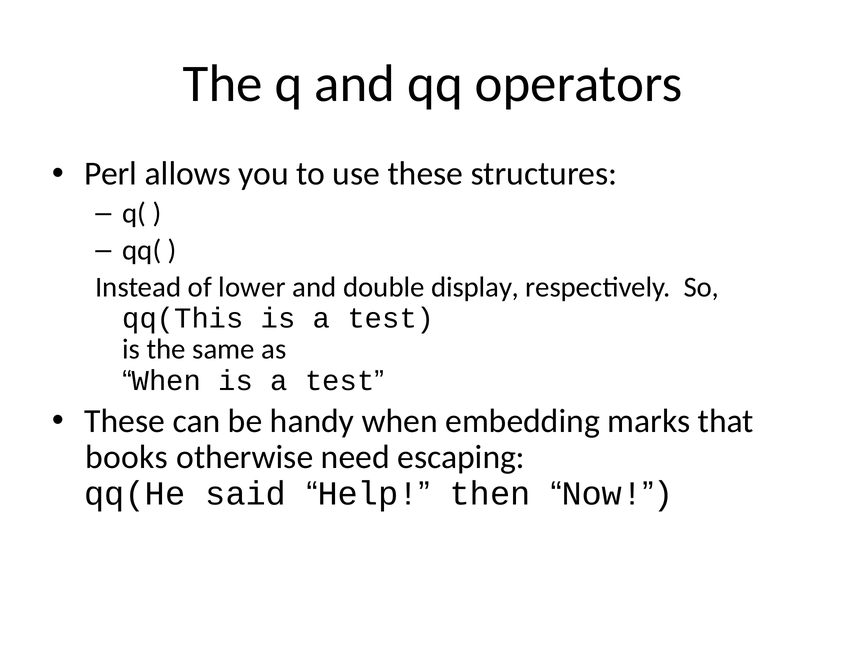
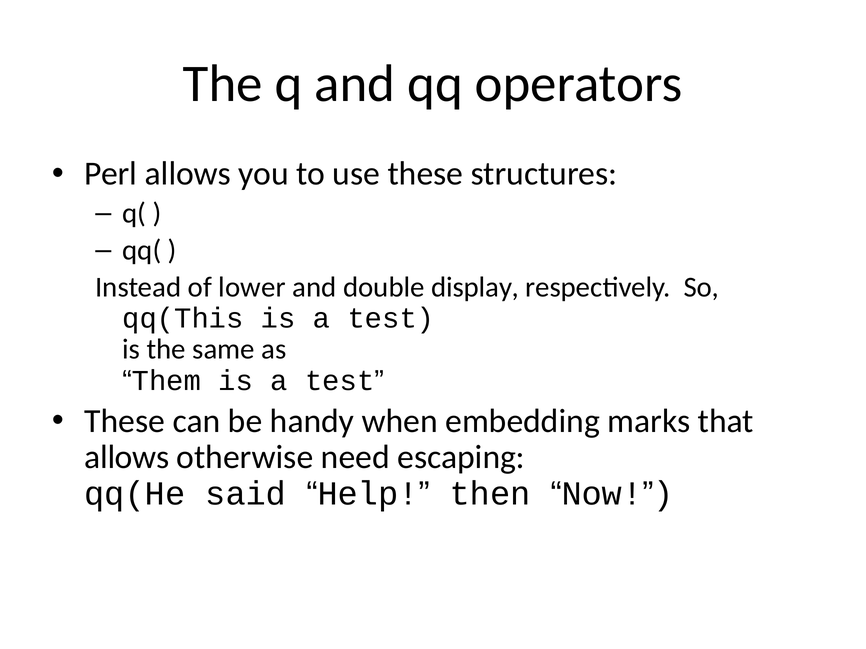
When: When -> Them (166, 381)
books: books -> allows (127, 458)
